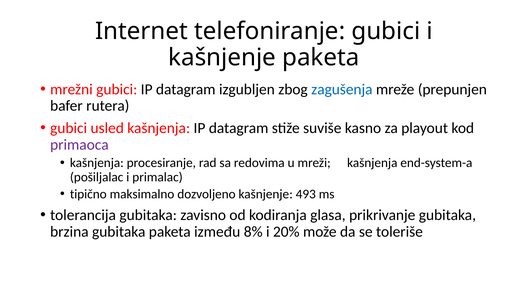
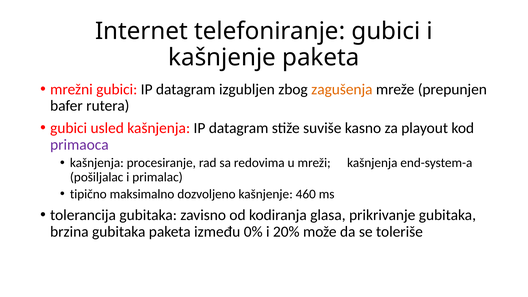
zagušenja colour: blue -> orange (342, 89)
493: 493 -> 460 (306, 194)
8%: 8% -> 0% (253, 232)
